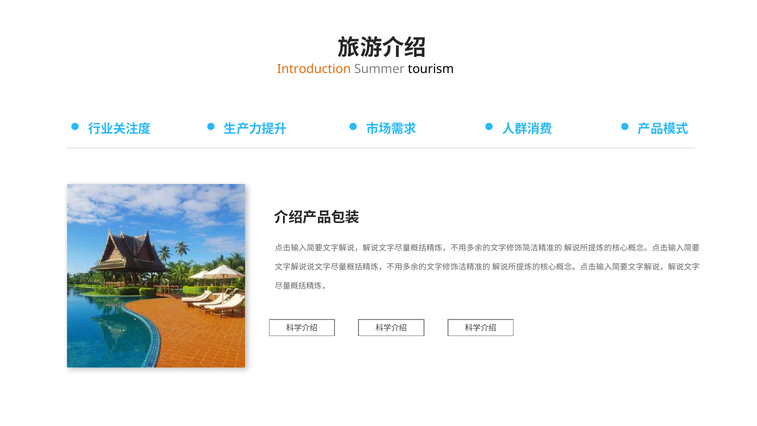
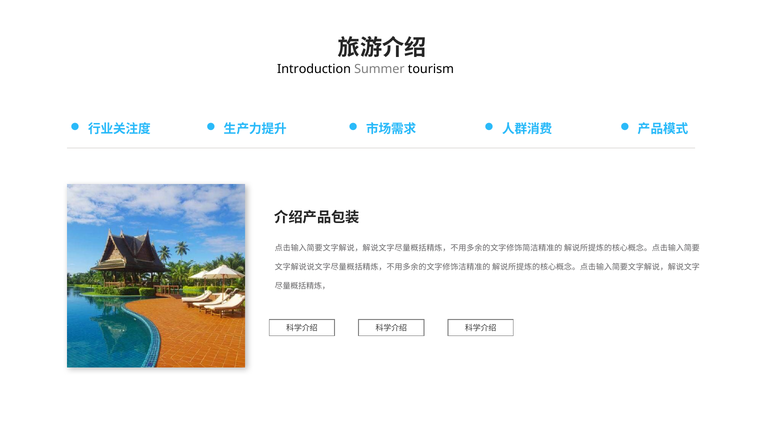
Introduction colour: orange -> black (314, 69)
